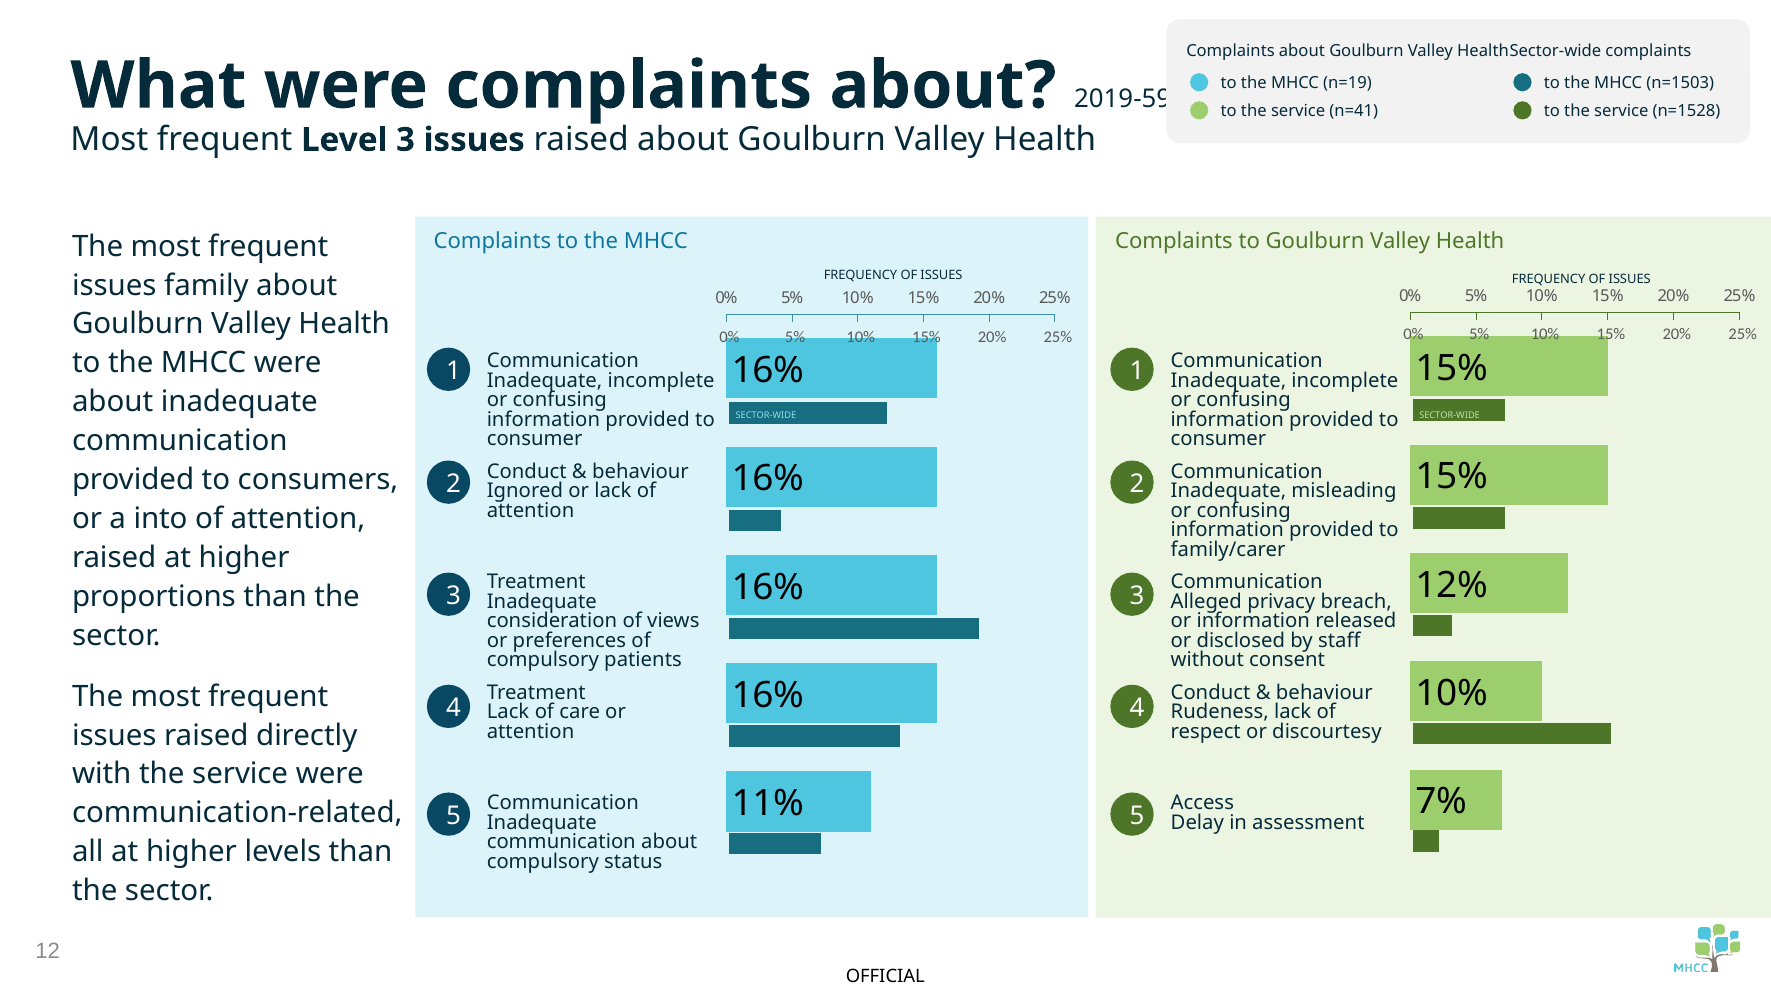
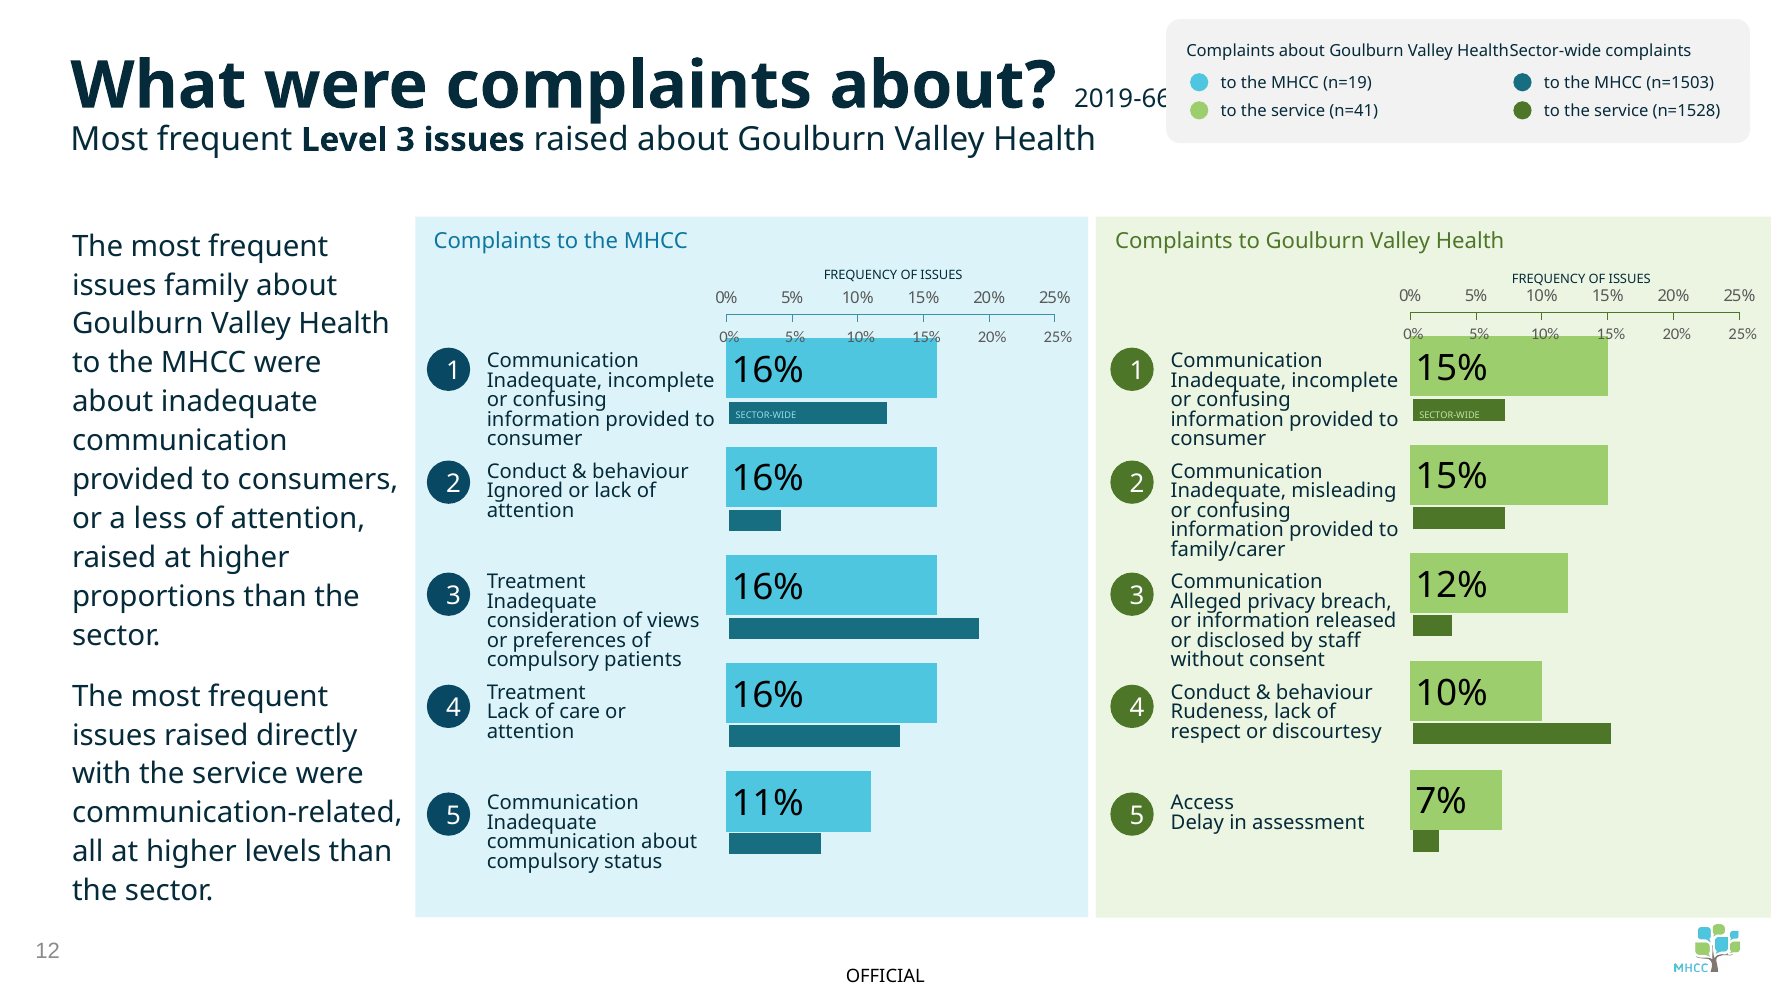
2019-59: 2019-59 -> 2019-66 (1123, 99)
into: into -> less (160, 519)
